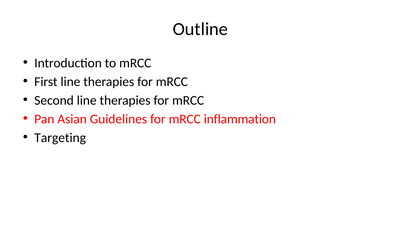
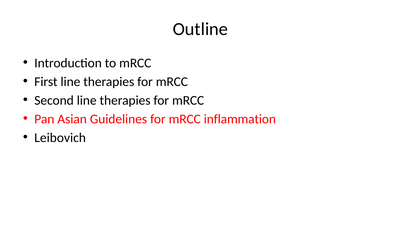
Targeting: Targeting -> Leibovich (60, 138)
